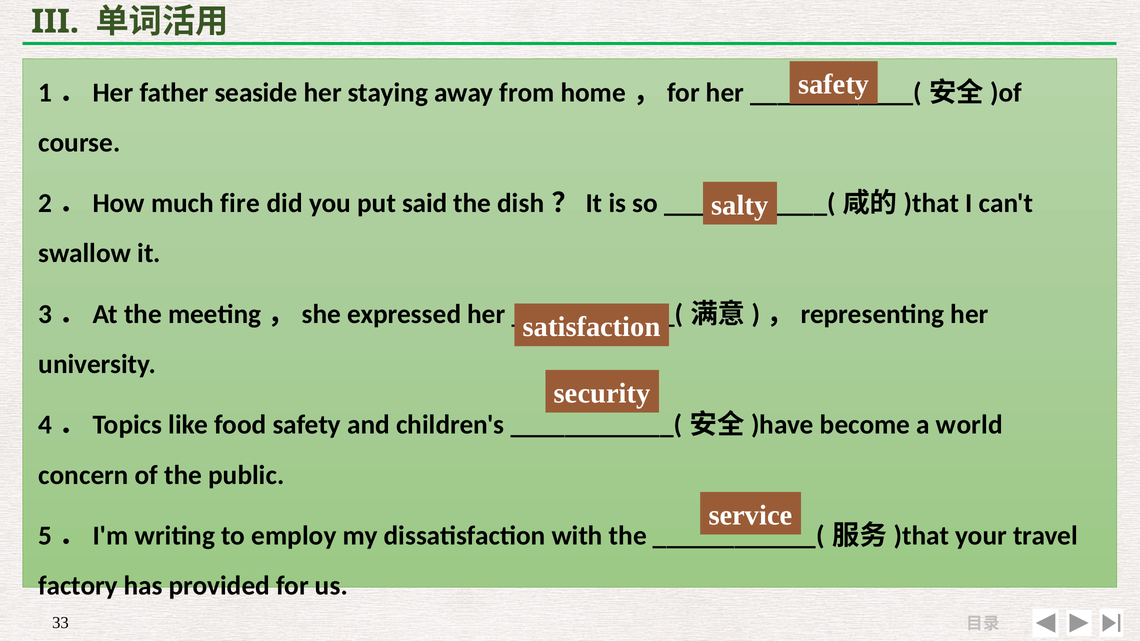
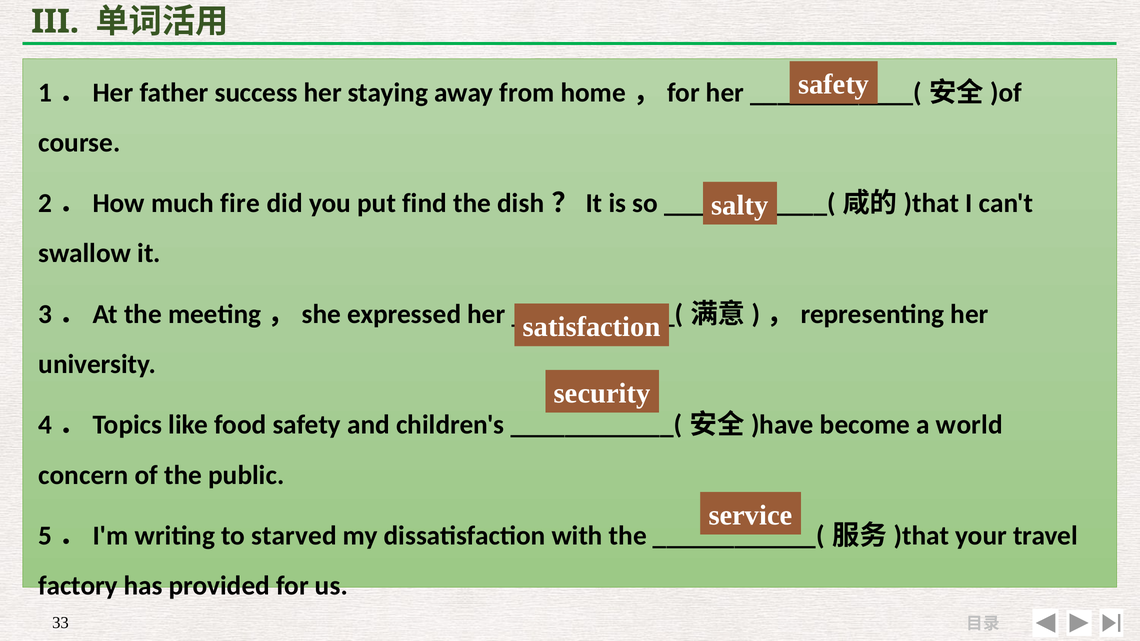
seaside: seaside -> success (256, 93)
said: said -> find (425, 203)
employ: employ -> starved (294, 536)
